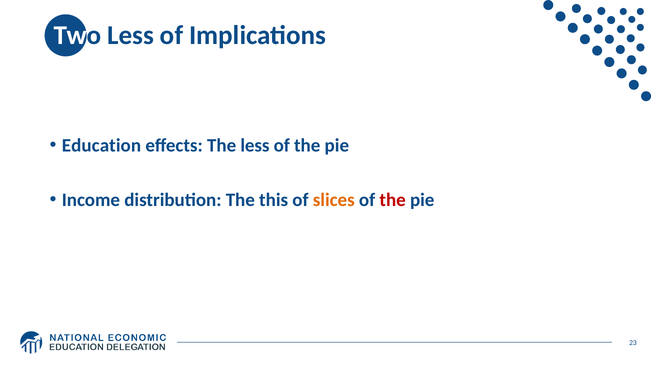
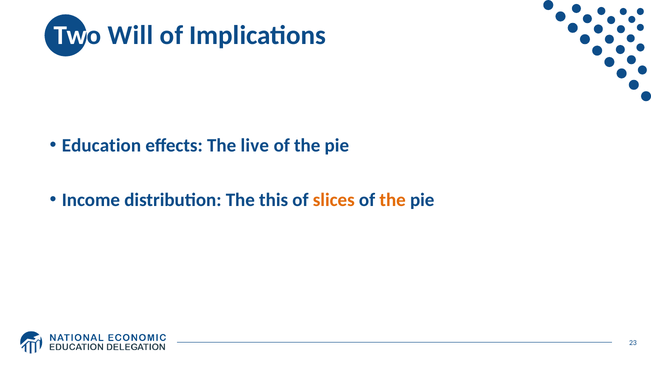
Two Less: Less -> Will (131, 35)
The less: less -> live (255, 145)
the colour: red -> orange (393, 200)
